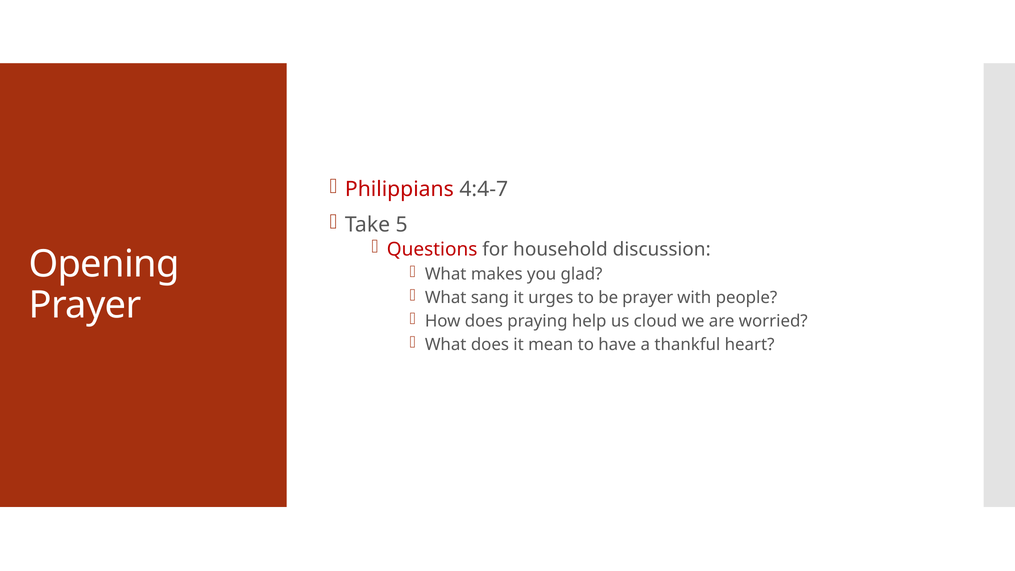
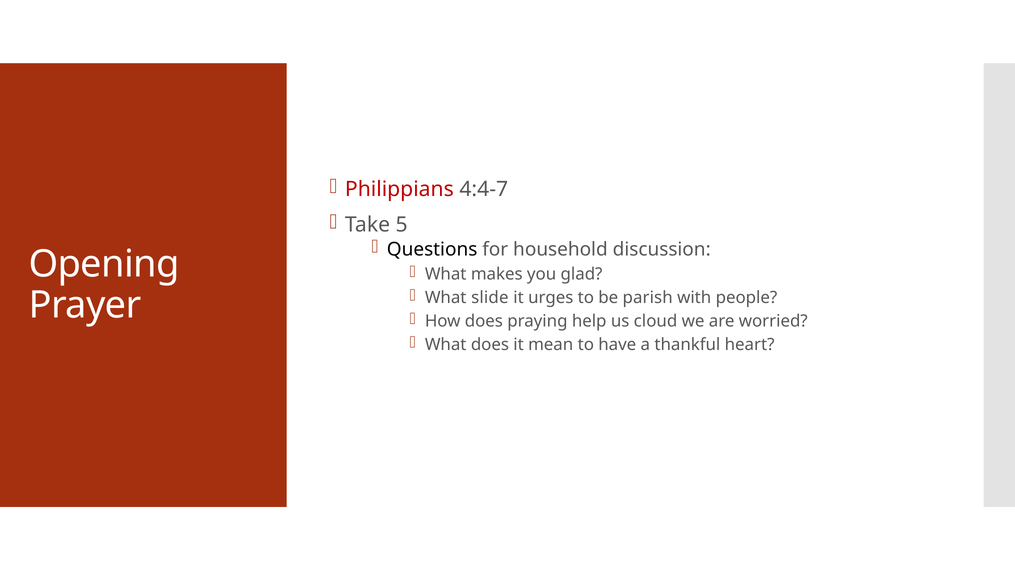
Questions colour: red -> black (432, 249)
sang: sang -> slide (490, 298)
be prayer: prayer -> parish (648, 298)
